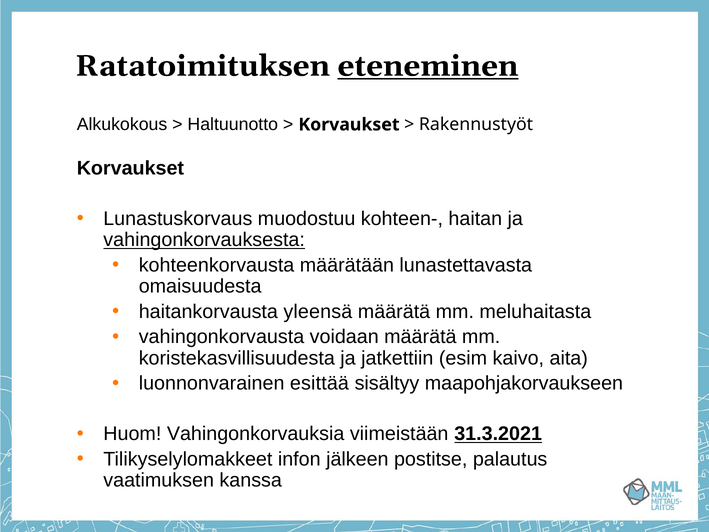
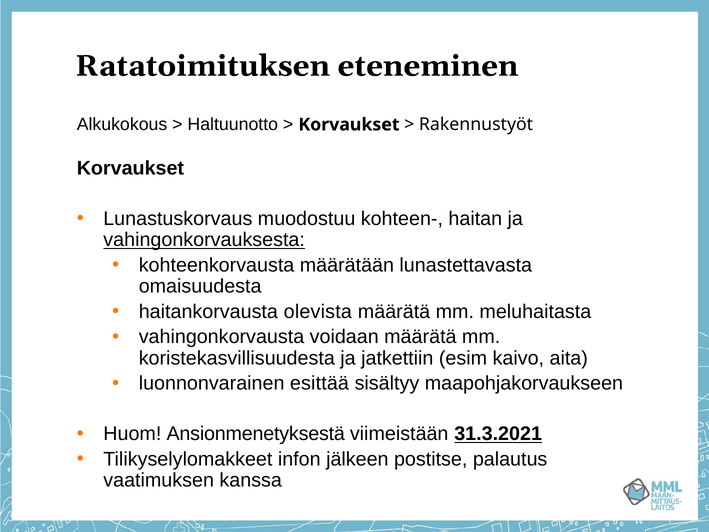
eteneminen underline: present -> none (428, 66)
yleensä: yleensä -> olevista (318, 312)
Vahingonkorvauksia: Vahingonkorvauksia -> Ansionmenetyksestä (256, 434)
